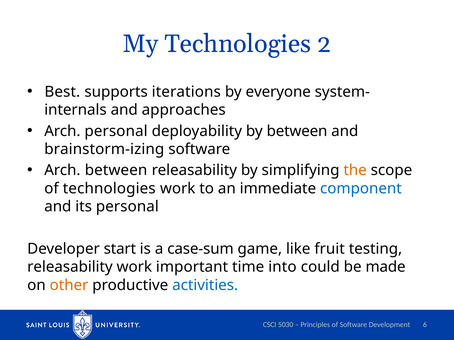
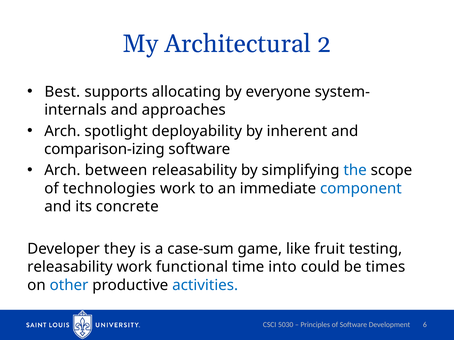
My Technologies: Technologies -> Architectural (238, 44)
iterations: iterations -> allocating (186, 92)
Arch personal: personal -> spotlight (116, 131)
by between: between -> inherent (297, 131)
brainstorm-izing: brainstorm-izing -> comparison-izing (104, 149)
the colour: orange -> blue (355, 171)
its personal: personal -> concrete (127, 207)
start: start -> they (120, 249)
important: important -> functional (192, 267)
made: made -> times (385, 267)
other colour: orange -> blue (69, 286)
